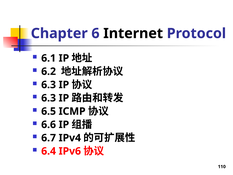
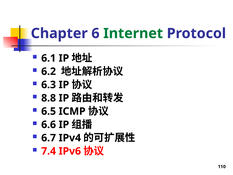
Internet colour: black -> green (133, 33)
6.3: 6.3 -> 8.8 (49, 98)
6.4: 6.4 -> 7.4 (49, 151)
